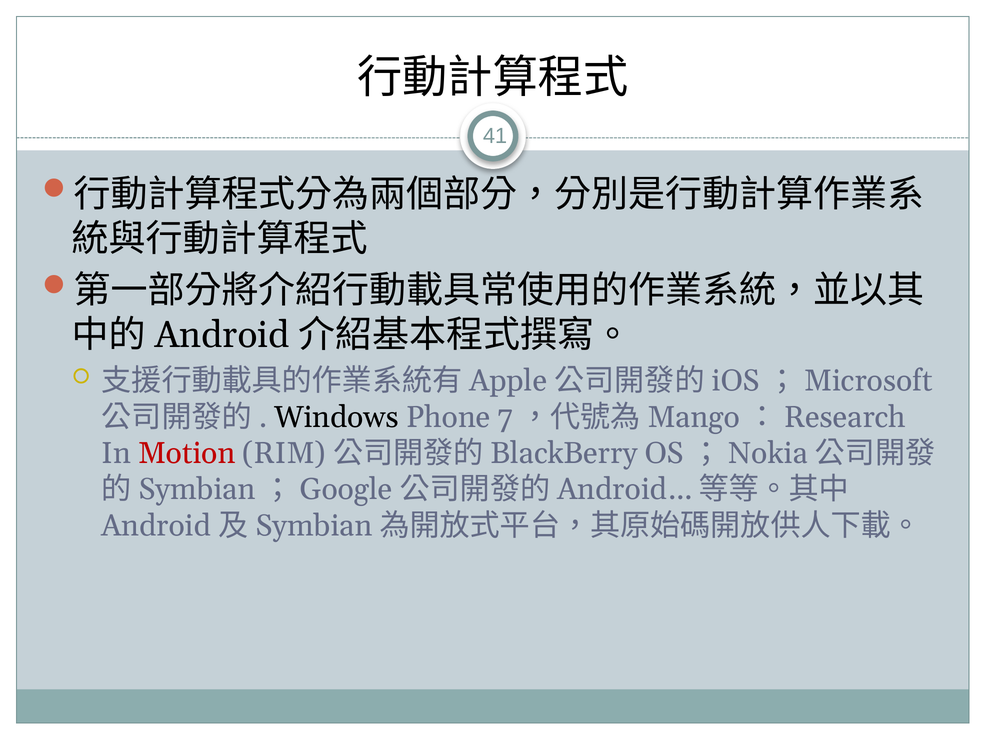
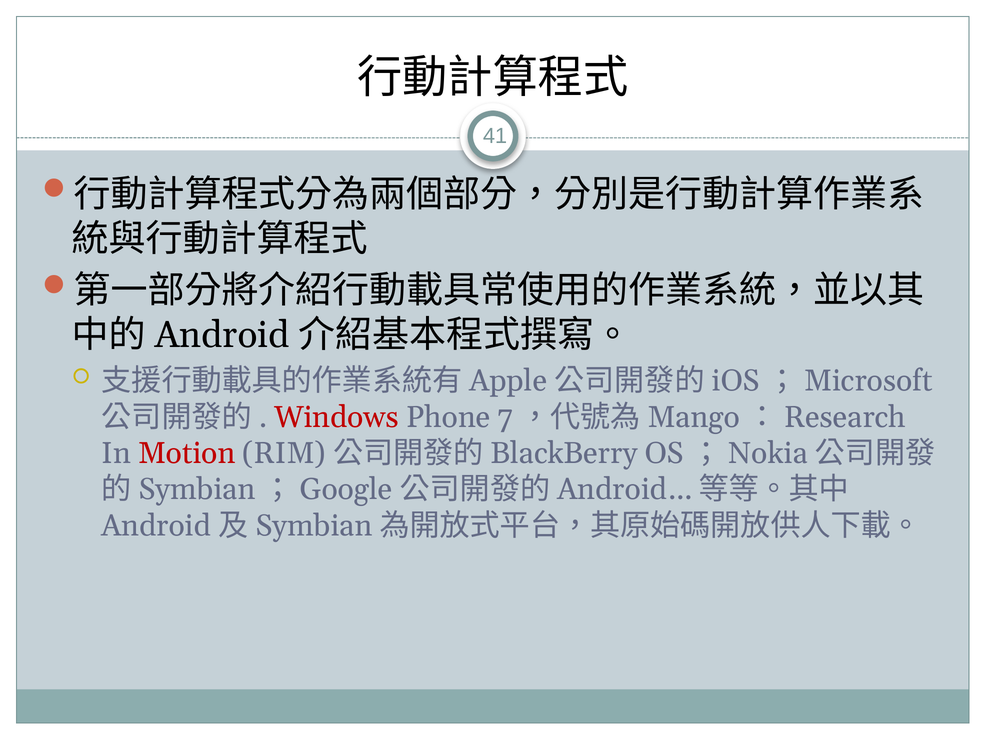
Windows colour: black -> red (337, 417)
